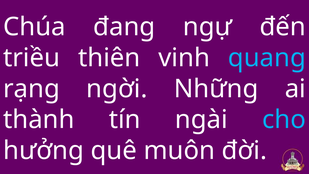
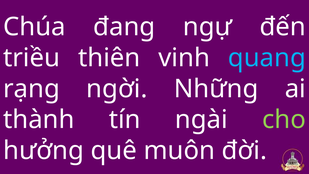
cho colour: light blue -> light green (284, 120)
